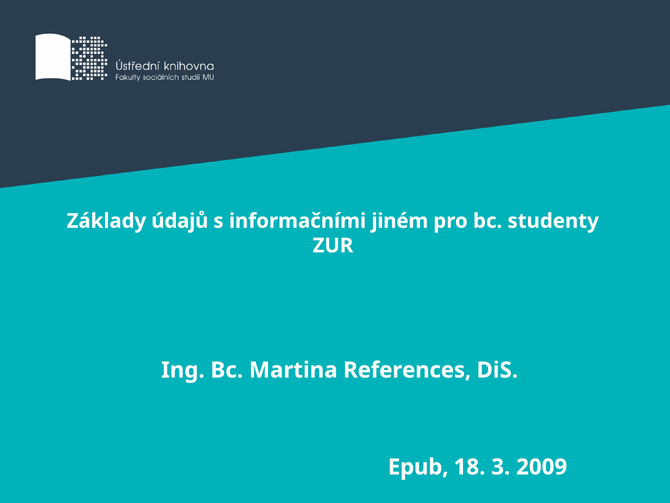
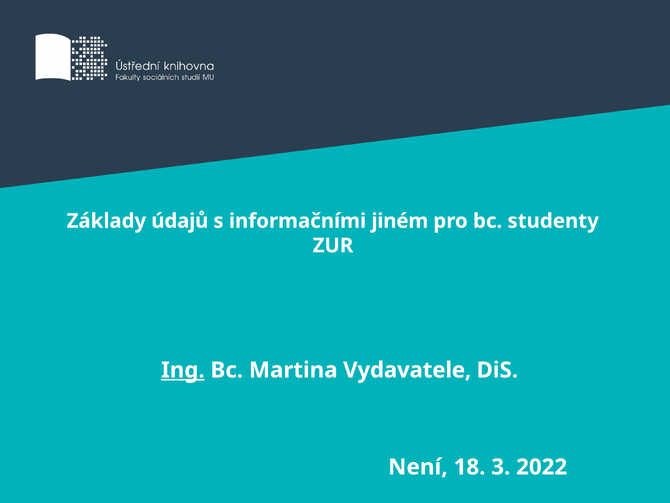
Ing underline: none -> present (183, 370)
References: References -> Vydavatele (407, 370)
Epub: Epub -> Není (418, 467)
2009: 2009 -> 2022 (542, 467)
